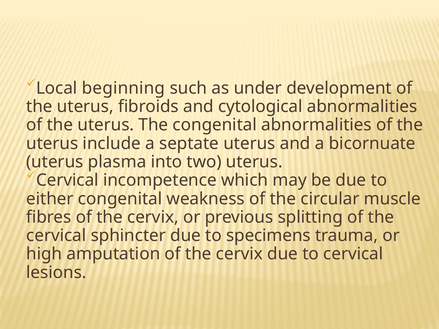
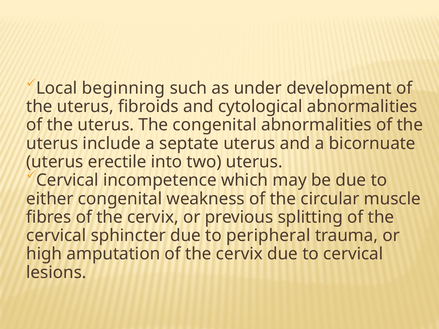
plasma: plasma -> erectile (117, 162)
specimens: specimens -> peripheral (268, 236)
